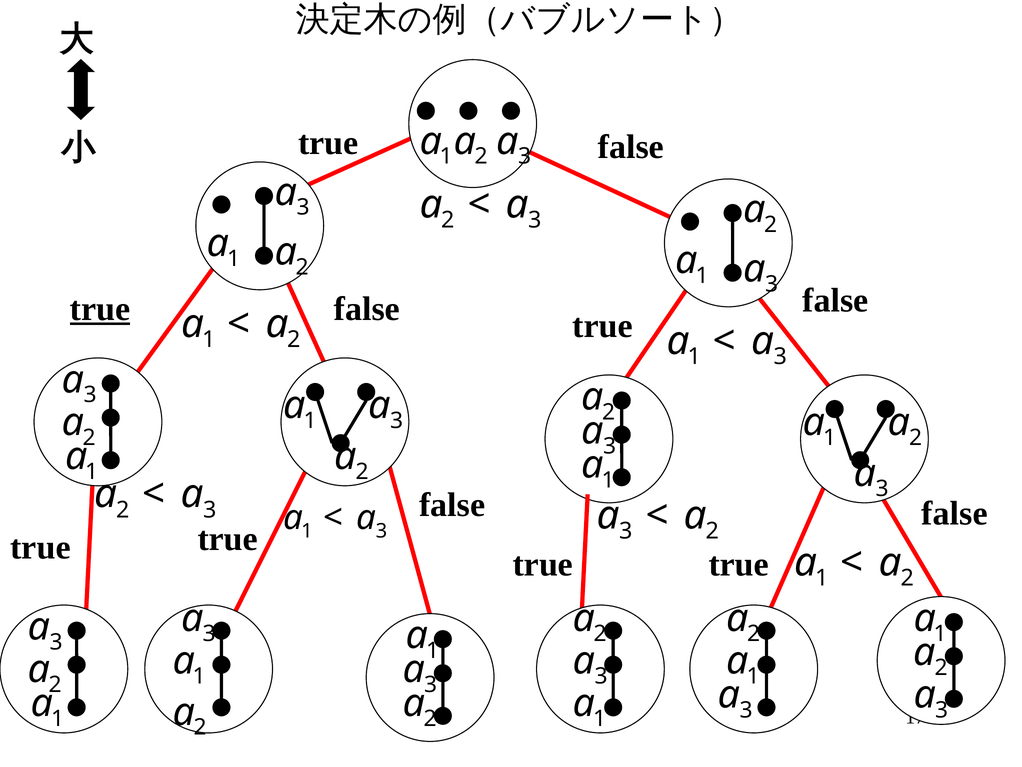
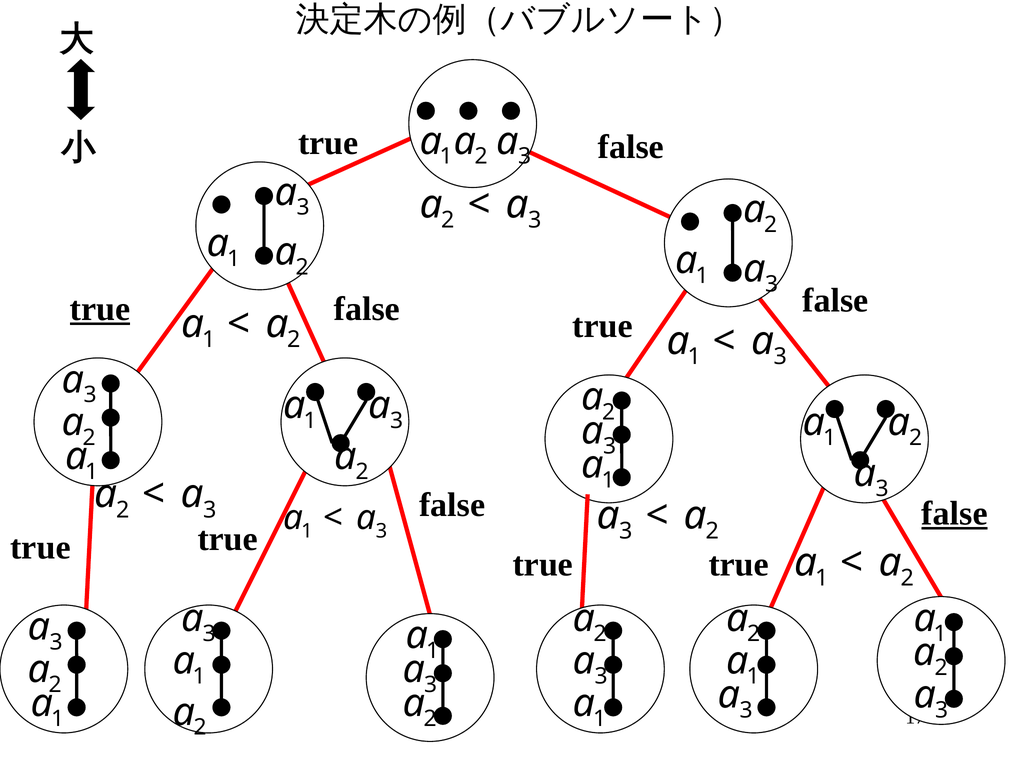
false underline: none -> present (955, 513)
